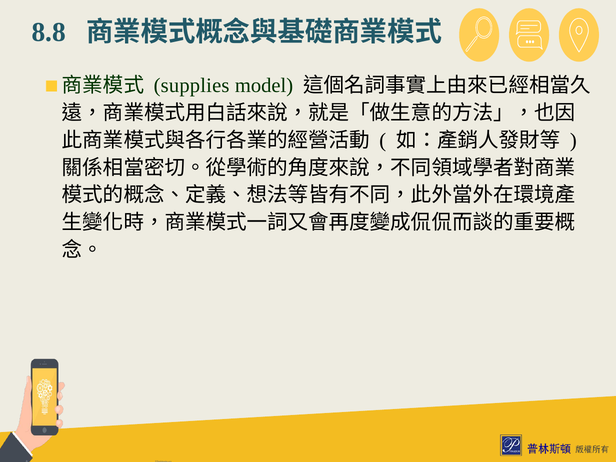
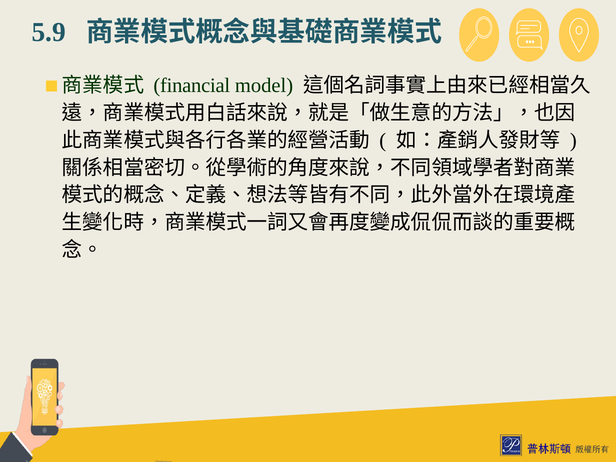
8.8: 8.8 -> 5.9 (49, 32)
supplies: supplies -> financial (192, 86)
